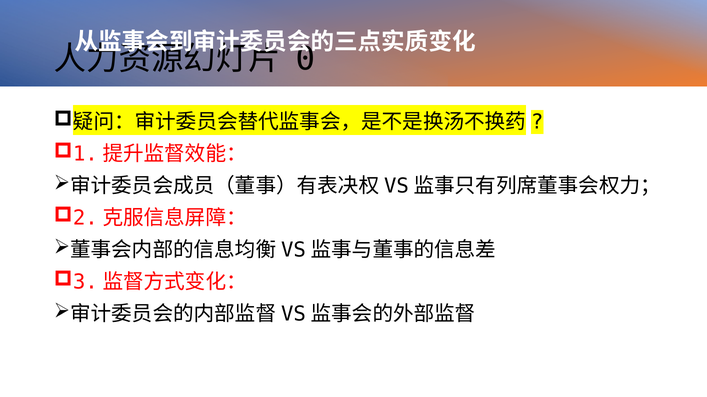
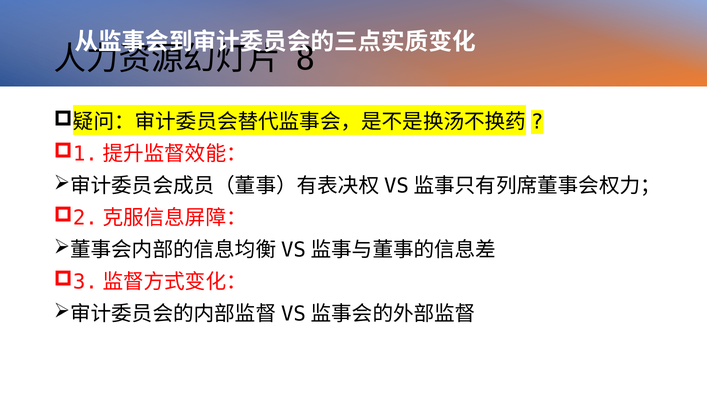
0: 0 -> 8 (306, 59)
